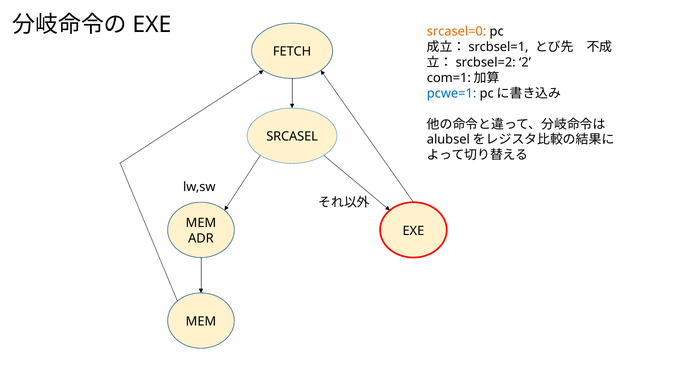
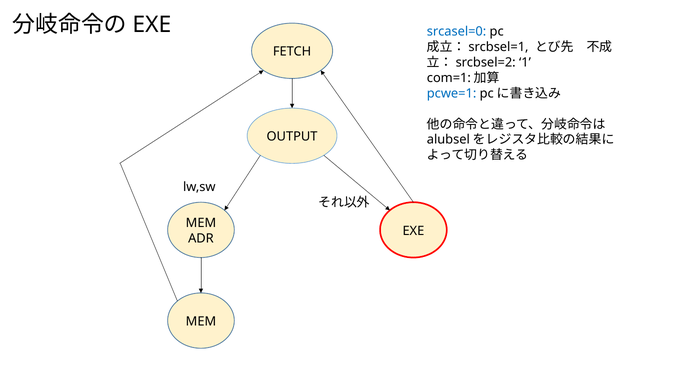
srcasel=0 colour: orange -> blue (457, 32)
2: 2 -> 1 (525, 63)
SRCASEL: SRCASEL -> OUTPUT (292, 137)
